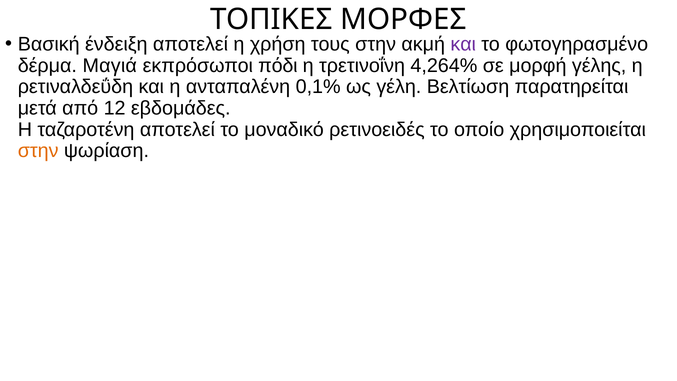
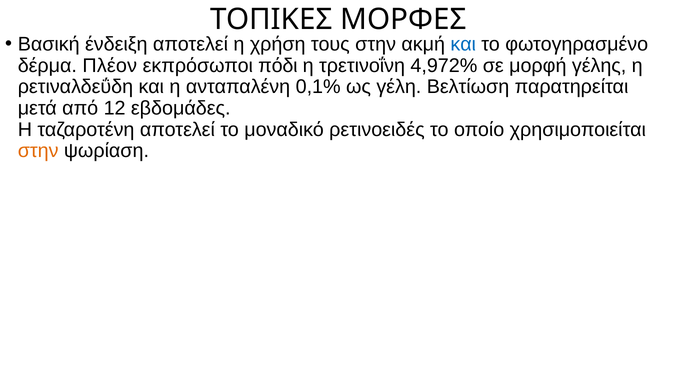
και colour: purple -> blue (463, 44)
Μαγιά: Μαγιά -> Πλέον (110, 65)
4,264%: 4,264% -> 4,972% (444, 65)
